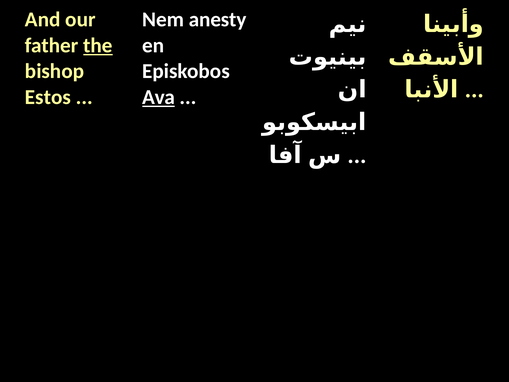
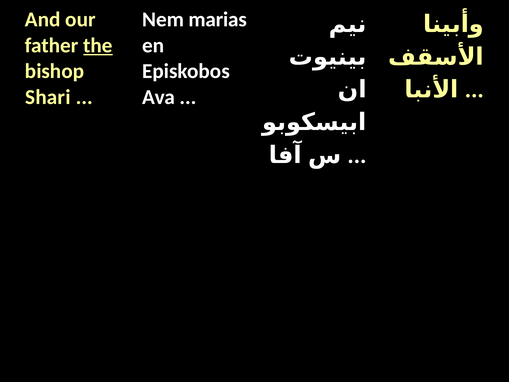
anesty: anesty -> marias (218, 19)
Estos: Estos -> Shari (48, 97)
Ava underline: present -> none (159, 97)
